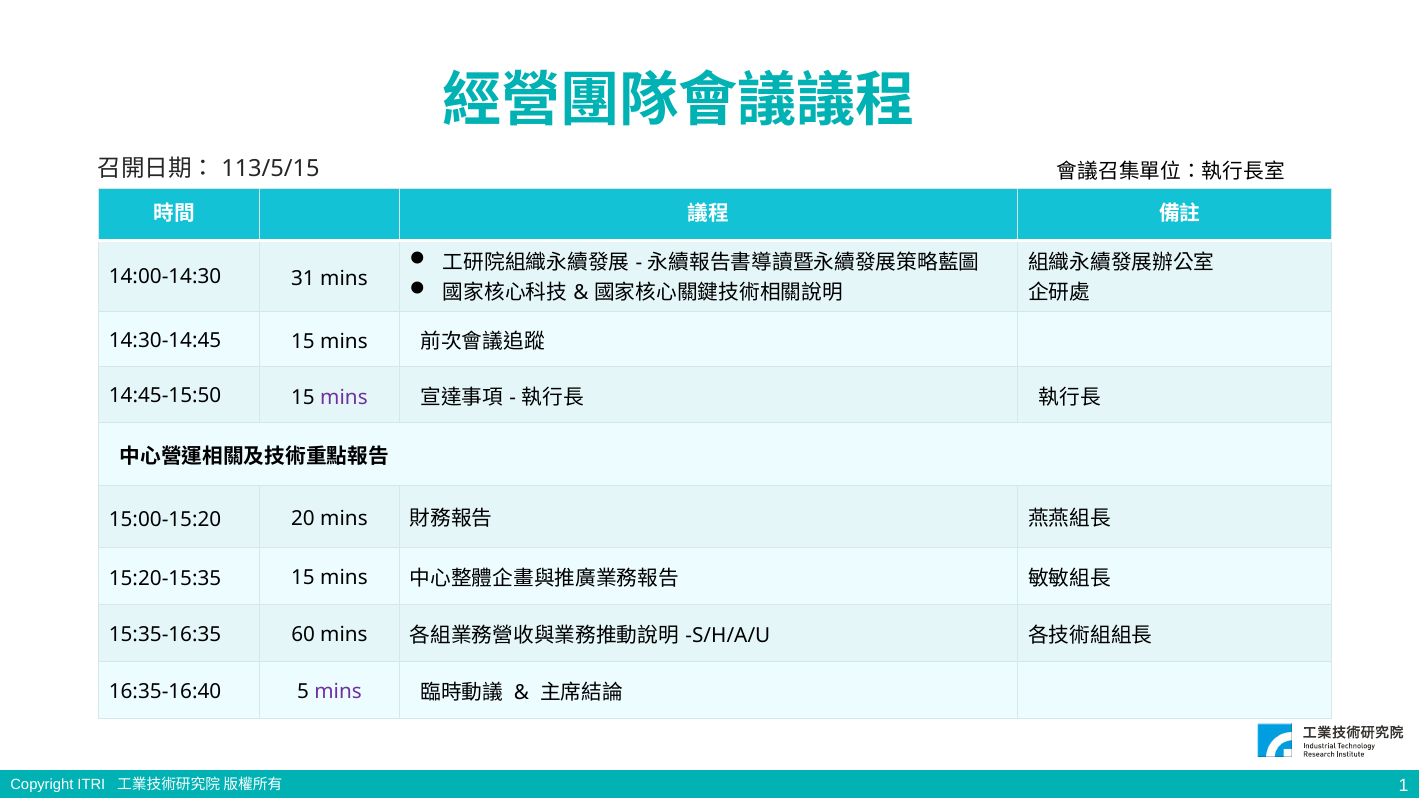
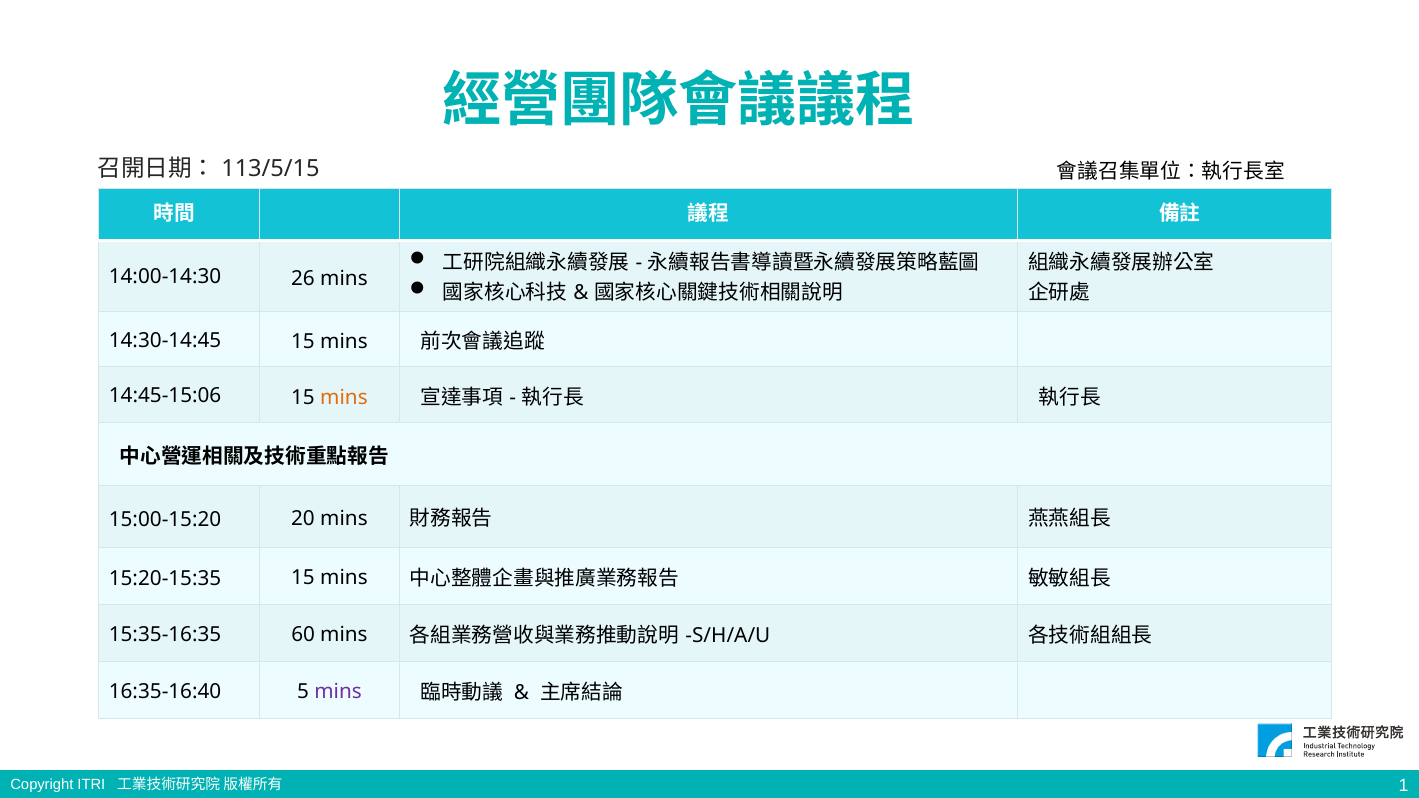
31: 31 -> 26 (303, 278)
14:45-15:50: 14:45-15:50 -> 14:45-15:06 (165, 396)
mins colour: purple -> orange (344, 397)
